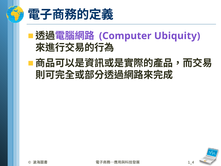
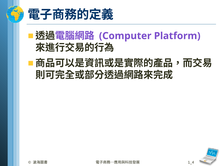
Ubiquity: Ubiquity -> Platform (177, 36)
